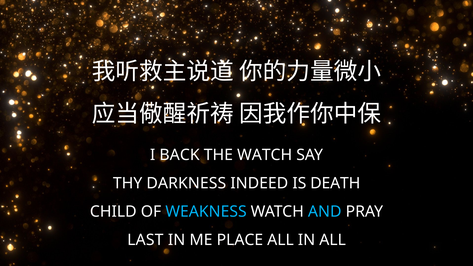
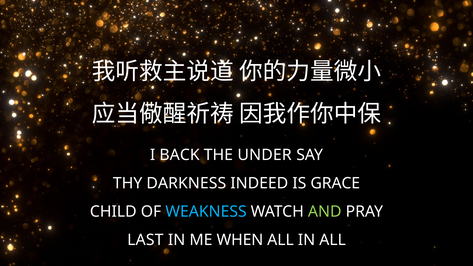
THE WATCH: WATCH -> UNDER (265, 155)
DEATH: DEATH -> GRACE (335, 183)
AND colour: light blue -> light green (325, 212)
PLACE: PLACE -> WHEN (240, 240)
